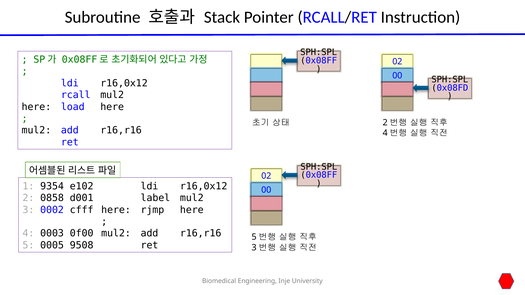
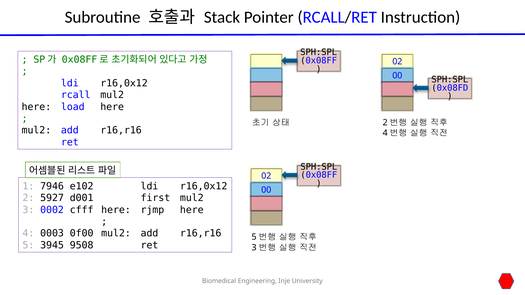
9354: 9354 -> 7946 (52, 186)
0858: 0858 -> 5927 (52, 198)
label: label -> first (155, 198)
0005: 0005 -> 3945 (52, 245)
